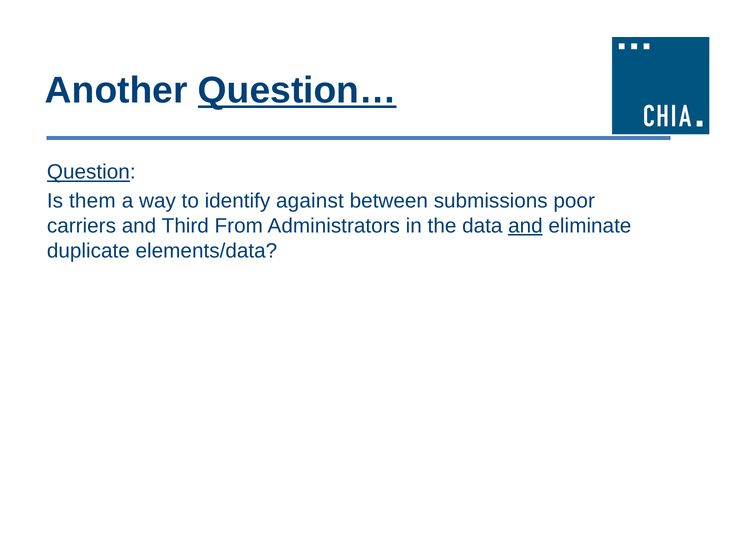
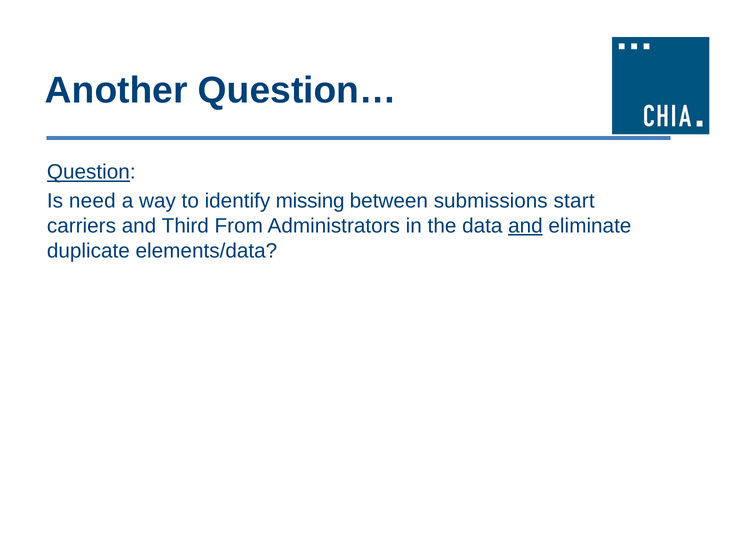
Question… underline: present -> none (297, 91)
them: them -> need (92, 201)
against: against -> missing (310, 201)
poor: poor -> start (574, 201)
